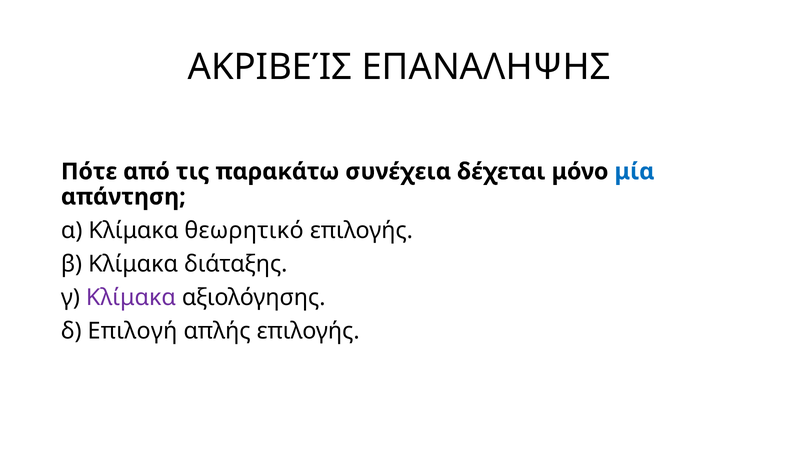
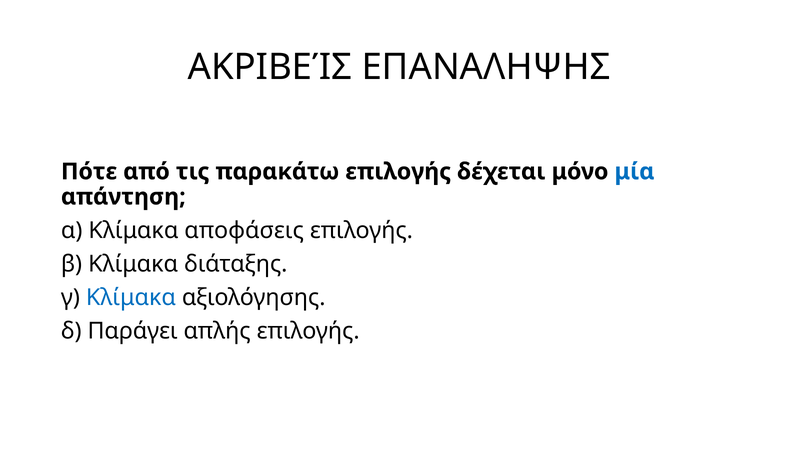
παρακάτω συνέχεια: συνέχεια -> επιλογής (398, 171)
θεωρητικό: θεωρητικό -> αποφάσεις (244, 230)
Κλίμακα colour: purple -> blue (131, 297)
Επιλογή: Επιλογή -> Παράγει (133, 331)
